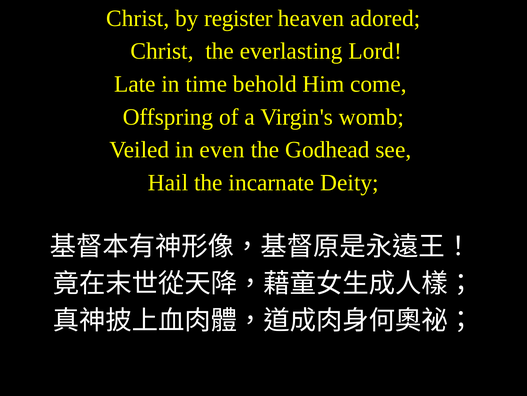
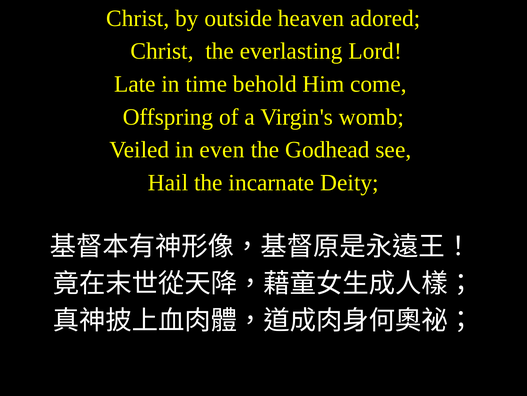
register: register -> outside (238, 18)
